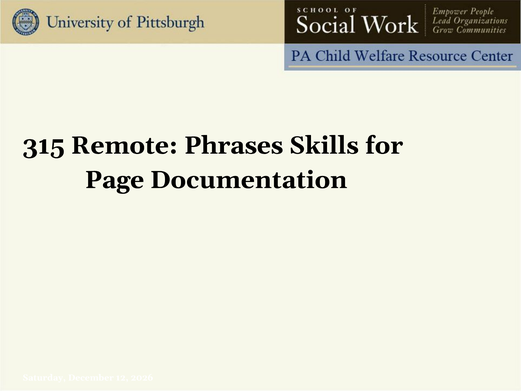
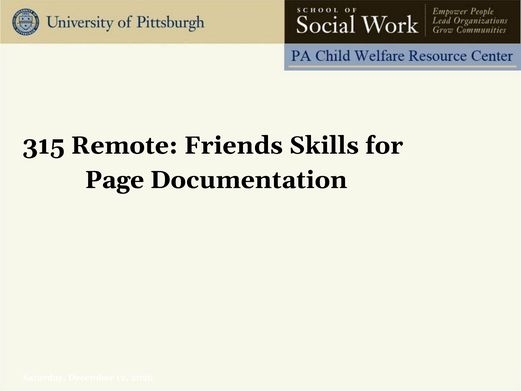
Phrases: Phrases -> Friends (233, 145)
